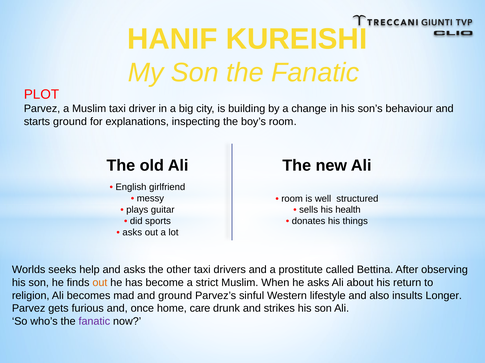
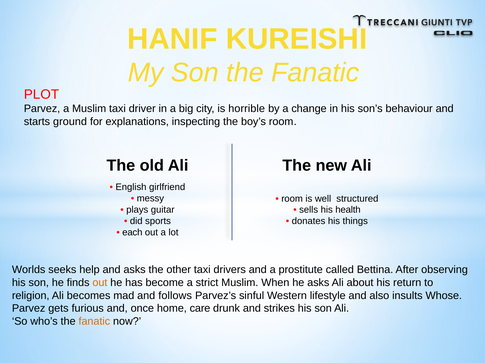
building: building -> horrible (247, 109)
asks: asks -> each (132, 233)
and ground: ground -> follows (175, 296)
Longer: Longer -> Whose (444, 296)
fanatic colour: purple -> orange (94, 322)
